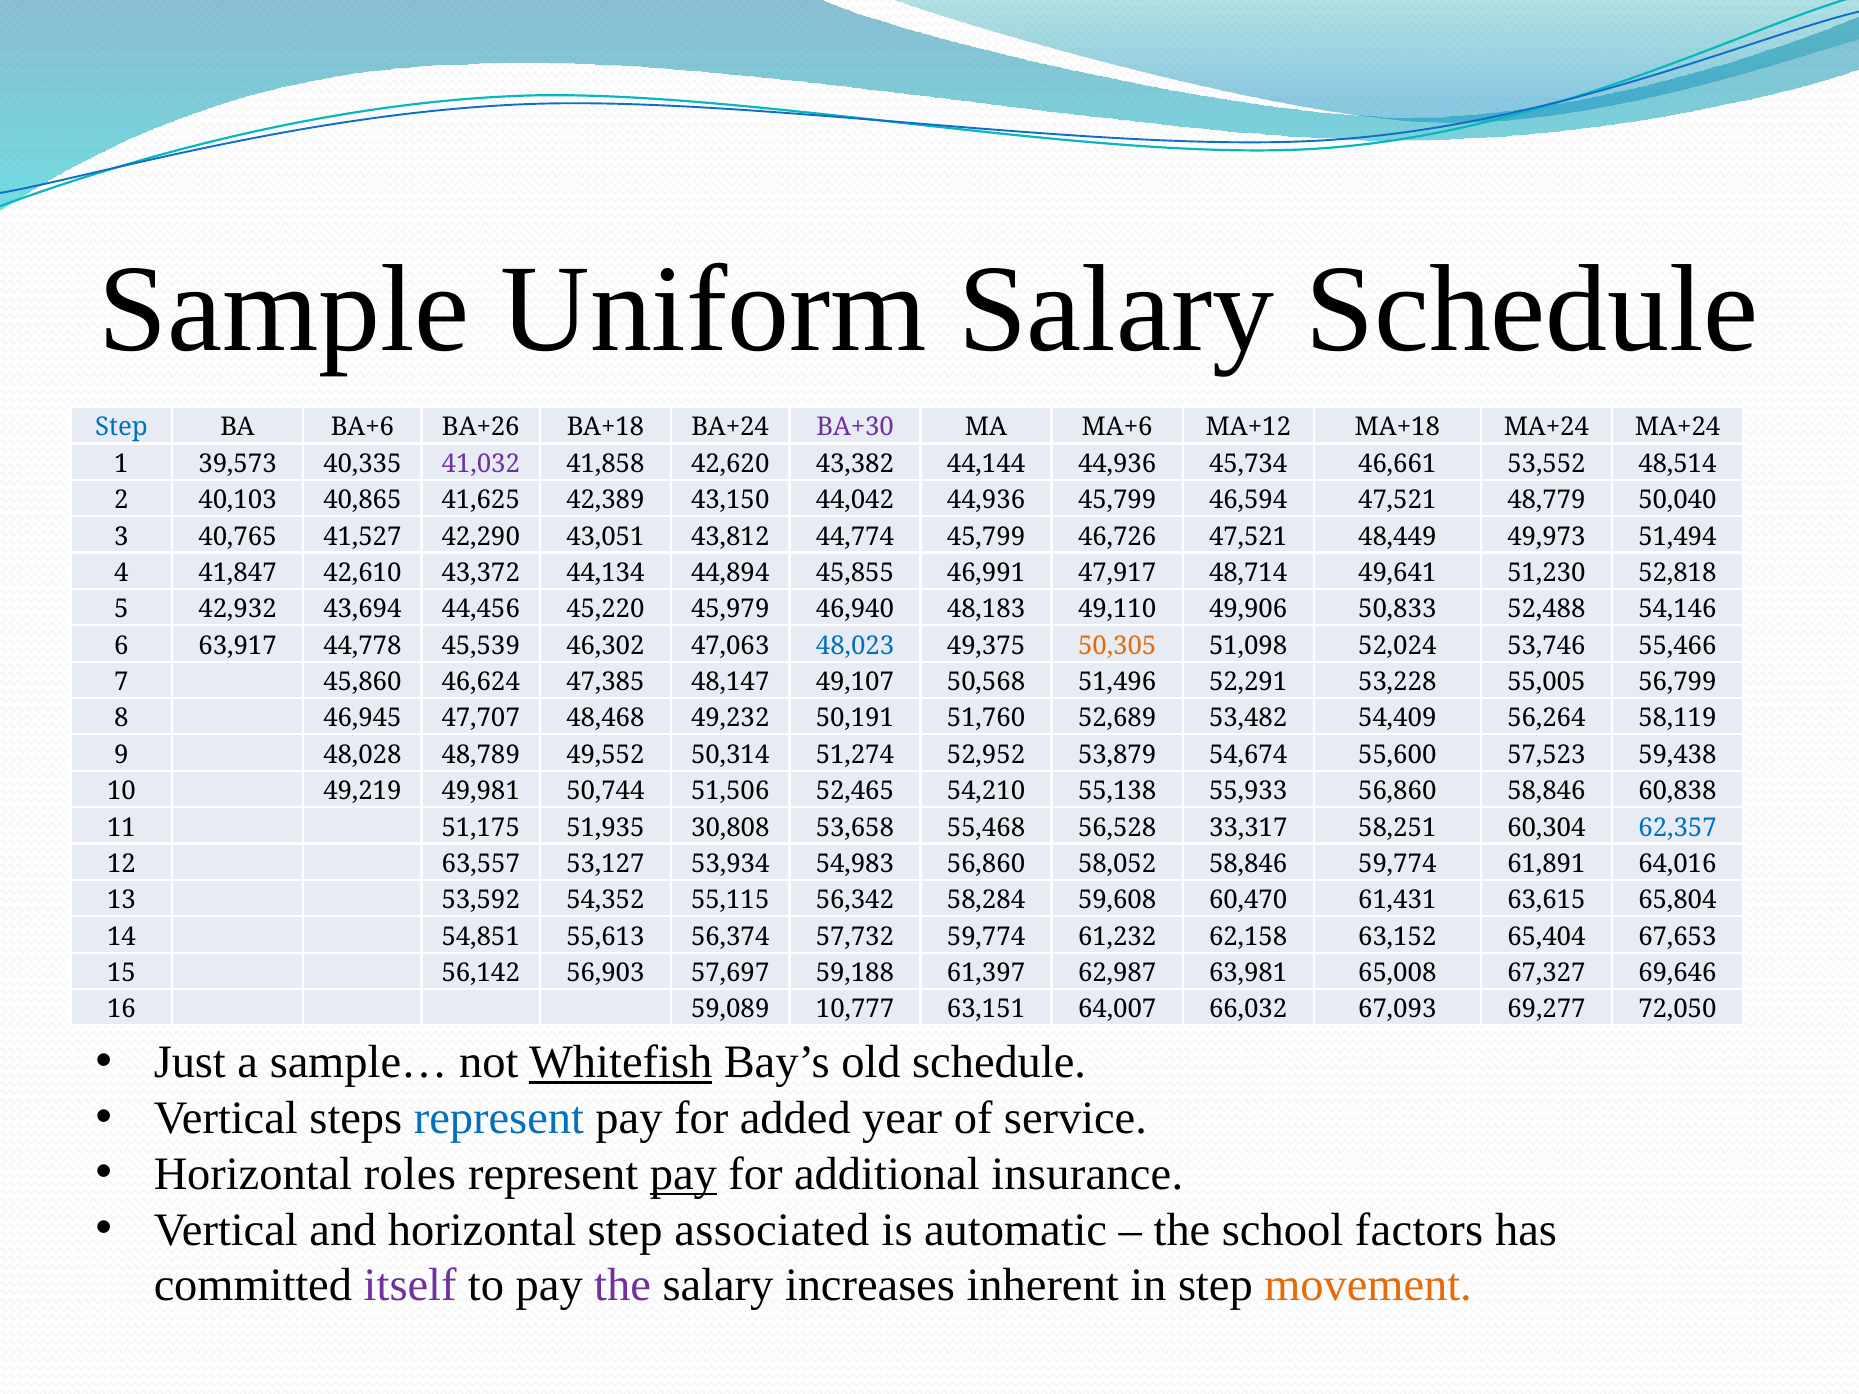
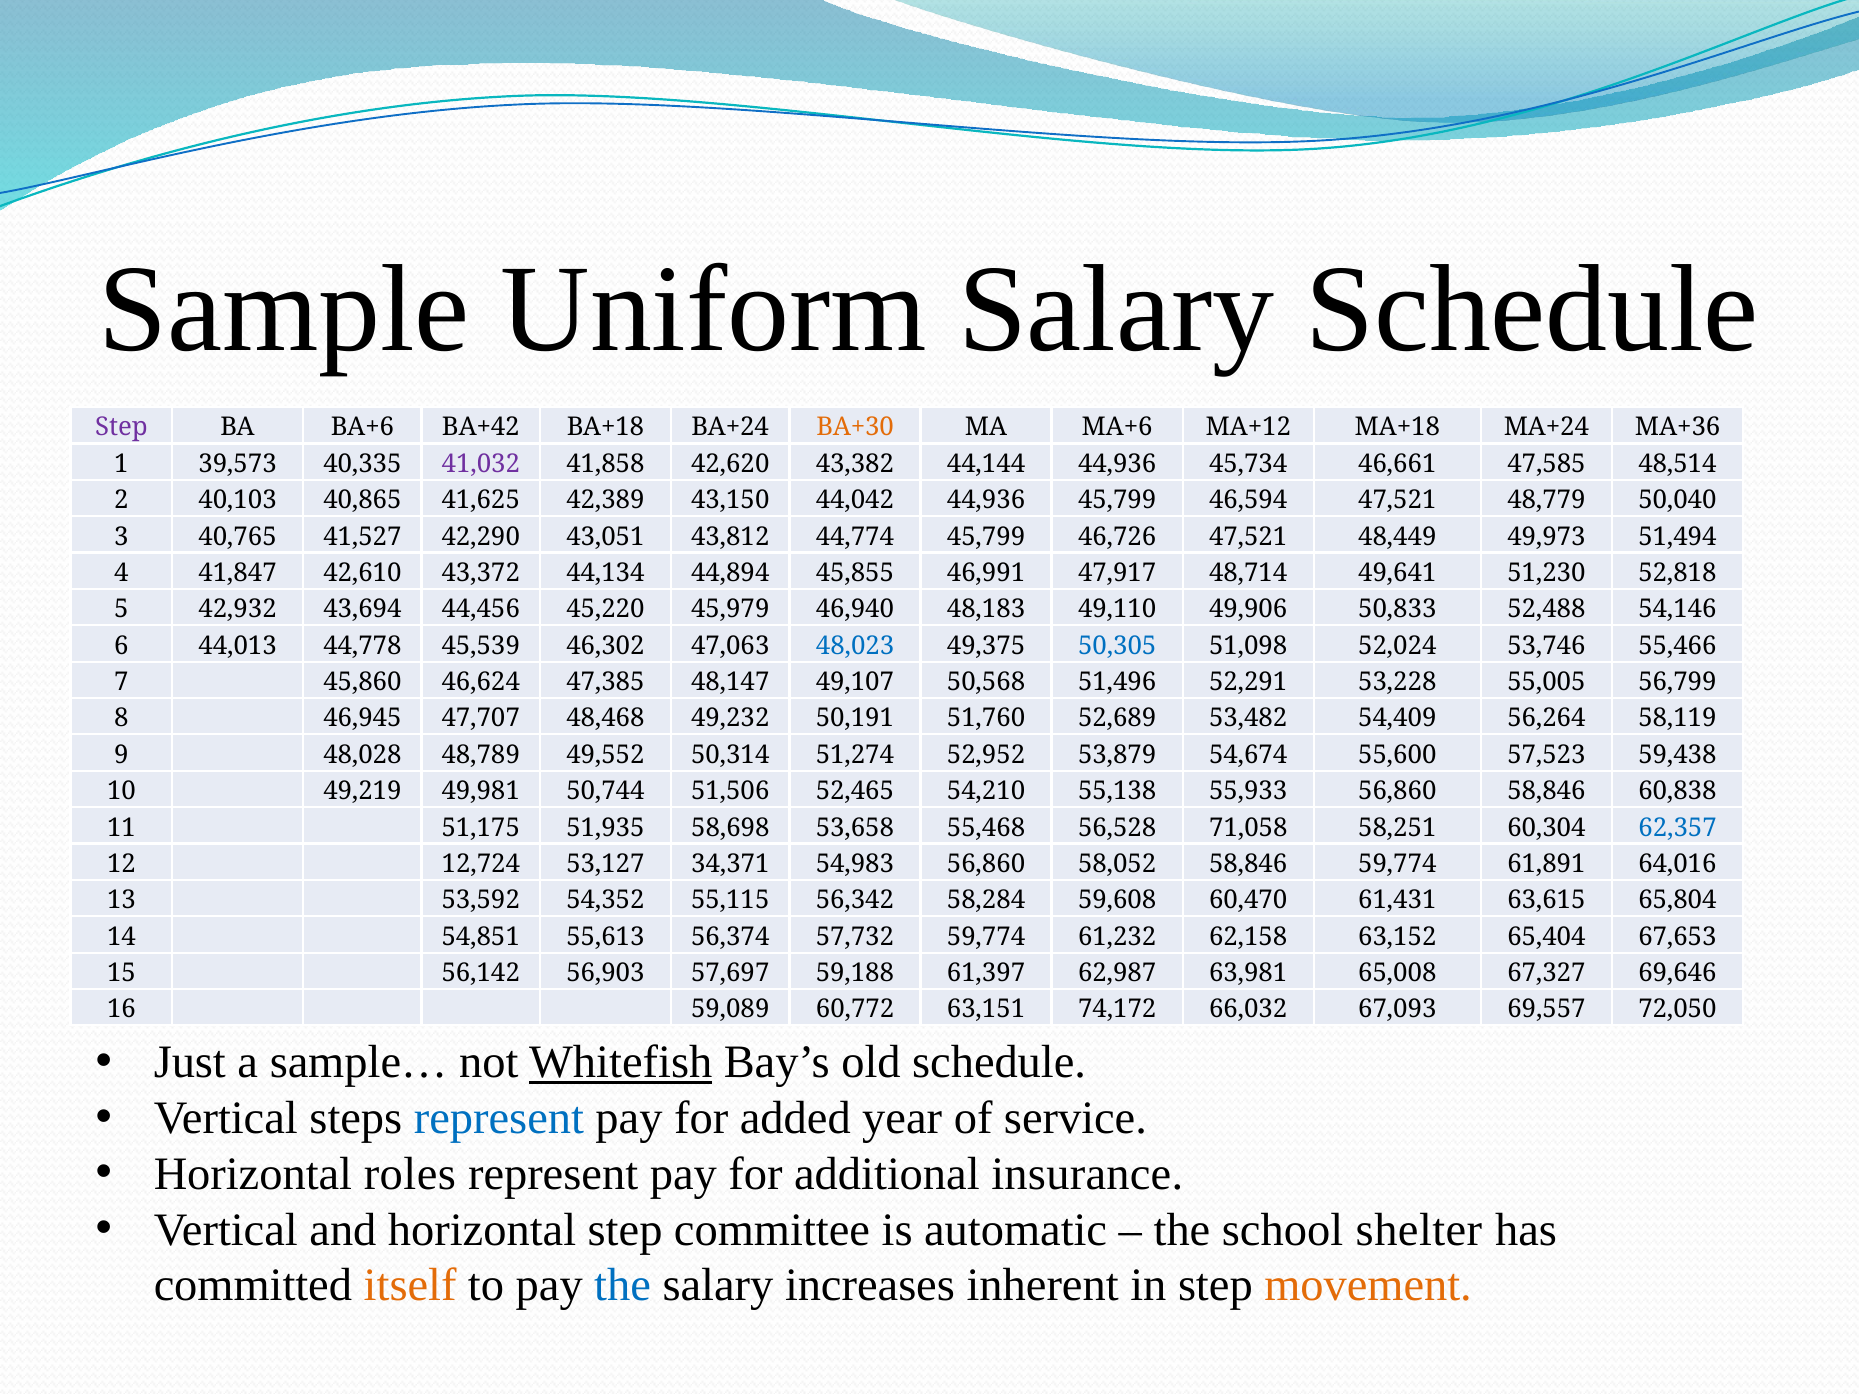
Step colour: blue -> purple (121, 428)
BA+26: BA+26 -> BA+42 (481, 428)
BA+30 colour: purple -> orange (855, 428)
MA+24 MA+24: MA+24 -> MA+36 (1678, 428)
53,552: 53,552 -> 47,585 (1546, 464)
63,917: 63,917 -> 44,013 (238, 646)
50,305 colour: orange -> blue (1117, 646)
30,808: 30,808 -> 58,698 (730, 828)
33,317: 33,317 -> 71,058 (1248, 828)
63,557: 63,557 -> 12,724 (481, 864)
53,934: 53,934 -> 34,371 (730, 864)
10,777: 10,777 -> 60,772 (855, 1010)
64,007: 64,007 -> 74,172 (1117, 1010)
69,277: 69,277 -> 69,557 (1546, 1010)
pay underline: present -> none (683, 1174)
associated: associated -> committee (772, 1230)
factors: factors -> shelter (1419, 1230)
itself colour: purple -> orange (410, 1286)
the colour: purple -> blue (623, 1286)
